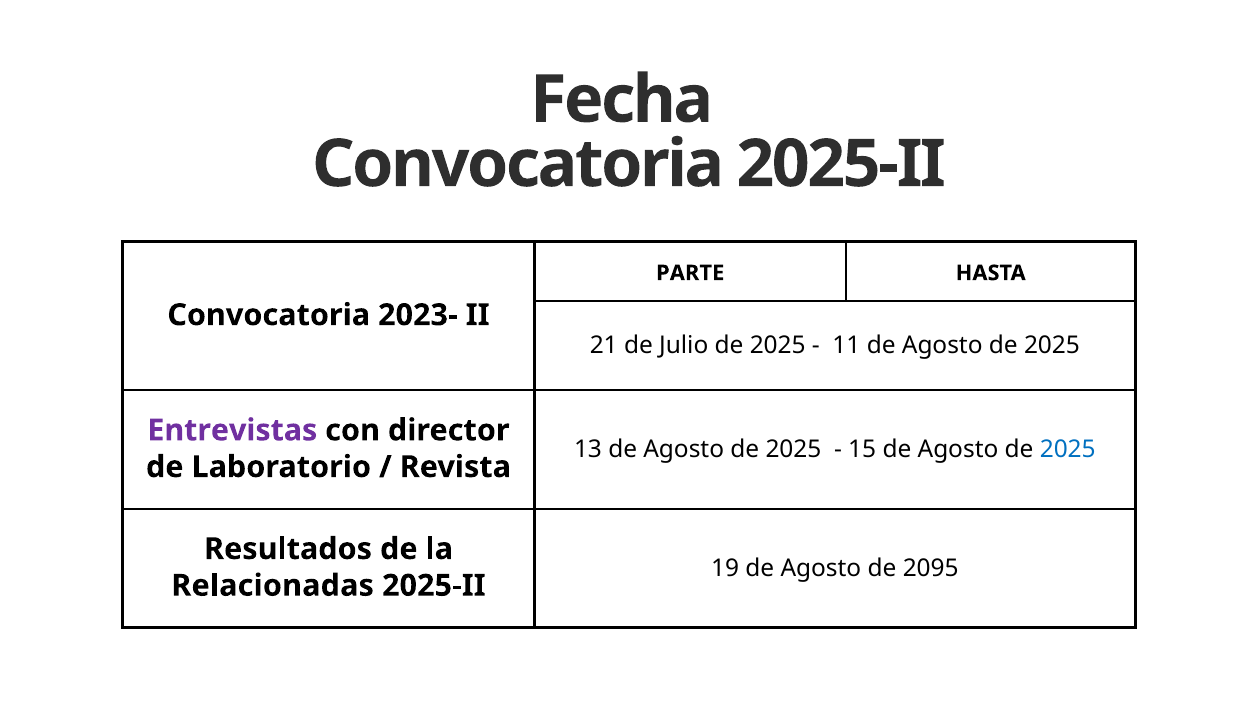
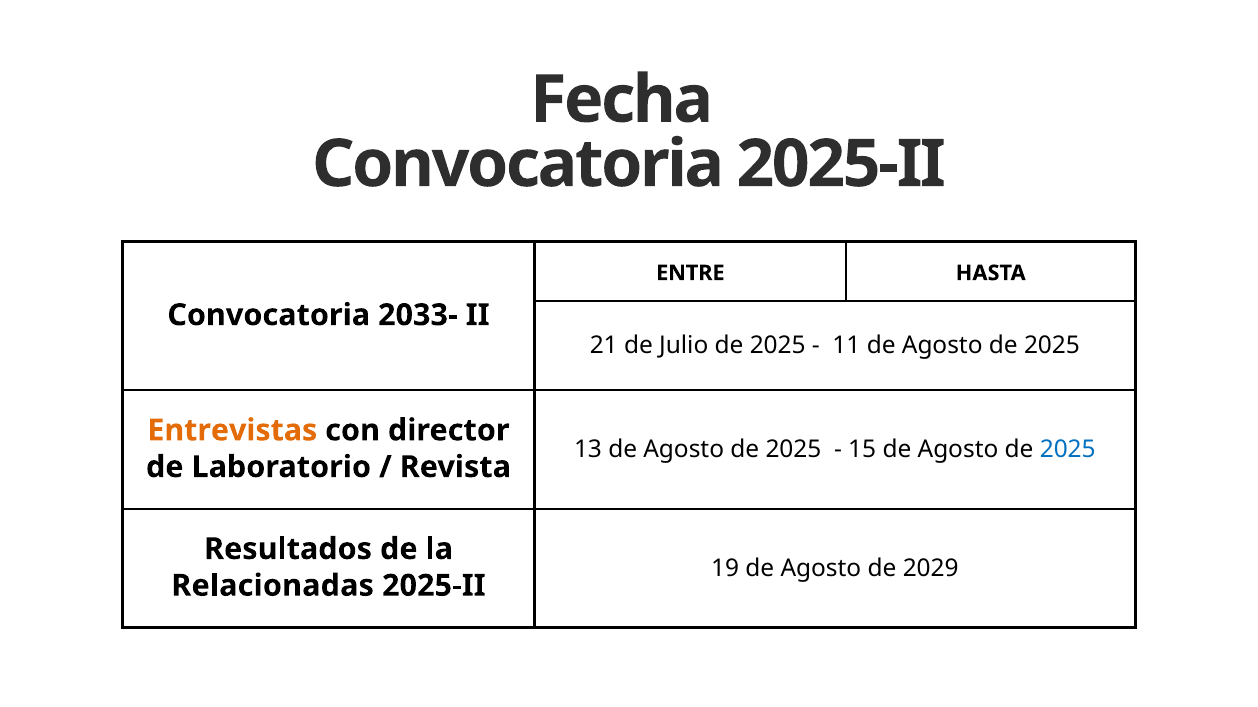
PARTE: PARTE -> ENTRE (690, 273)
2023-: 2023- -> 2033- (418, 315)
Entrevistas colour: purple -> orange (232, 431)
2095: 2095 -> 2029 (931, 569)
